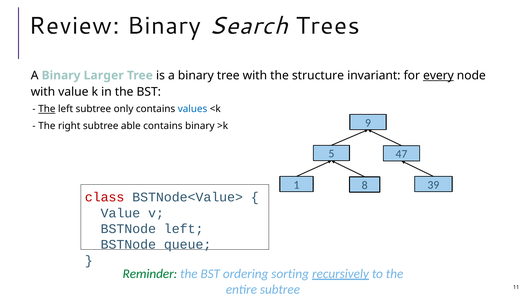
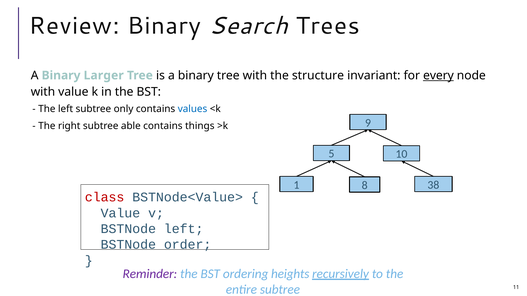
The underline: present -> none (47, 109)
contains binary: binary -> things (200, 126)
47: 47 -> 10 (401, 154)
39: 39 -> 38 (433, 185)
queue: queue -> order (188, 245)
Reminder colour: green -> purple (150, 274)
sorting: sorting -> heights (290, 274)
